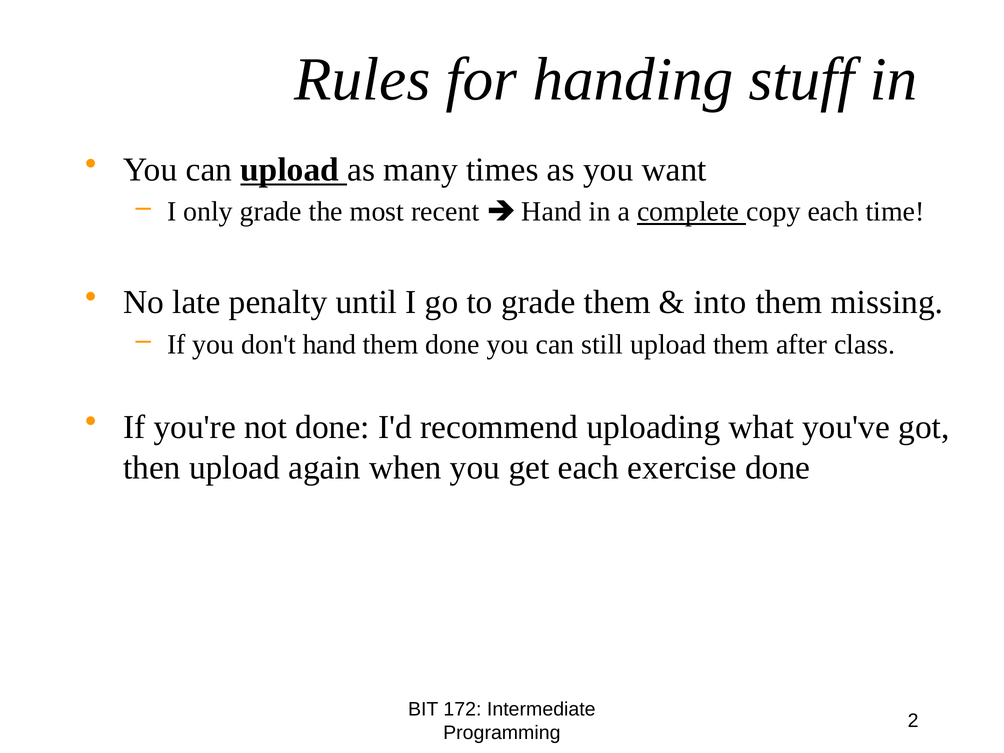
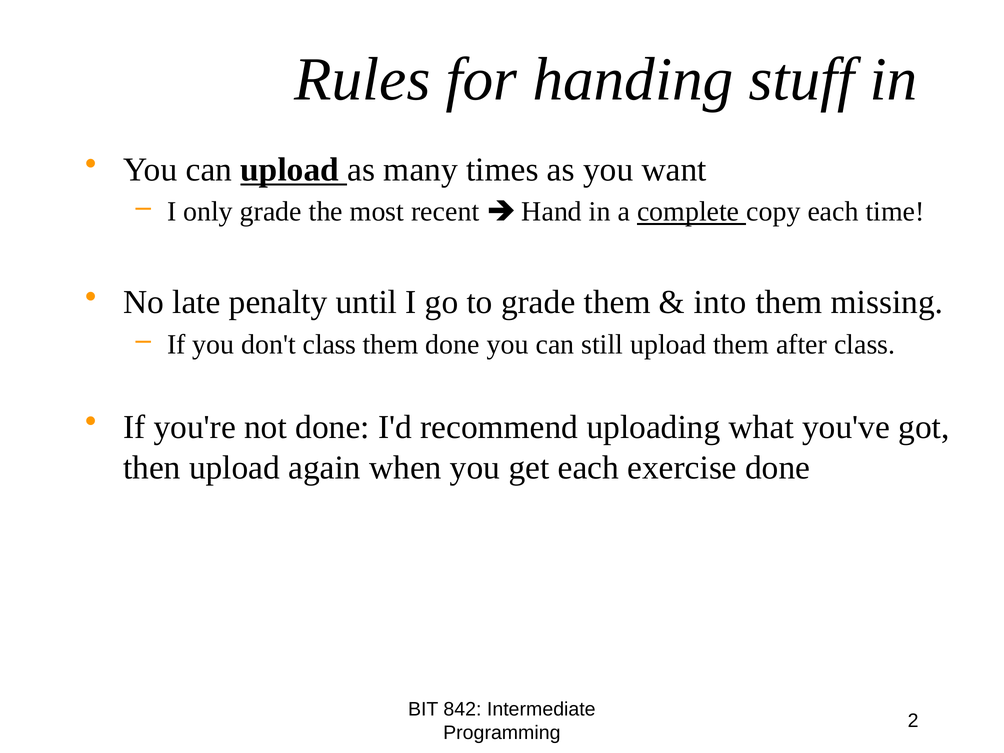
don't hand: hand -> class (329, 344)
172: 172 -> 842 (462, 709)
